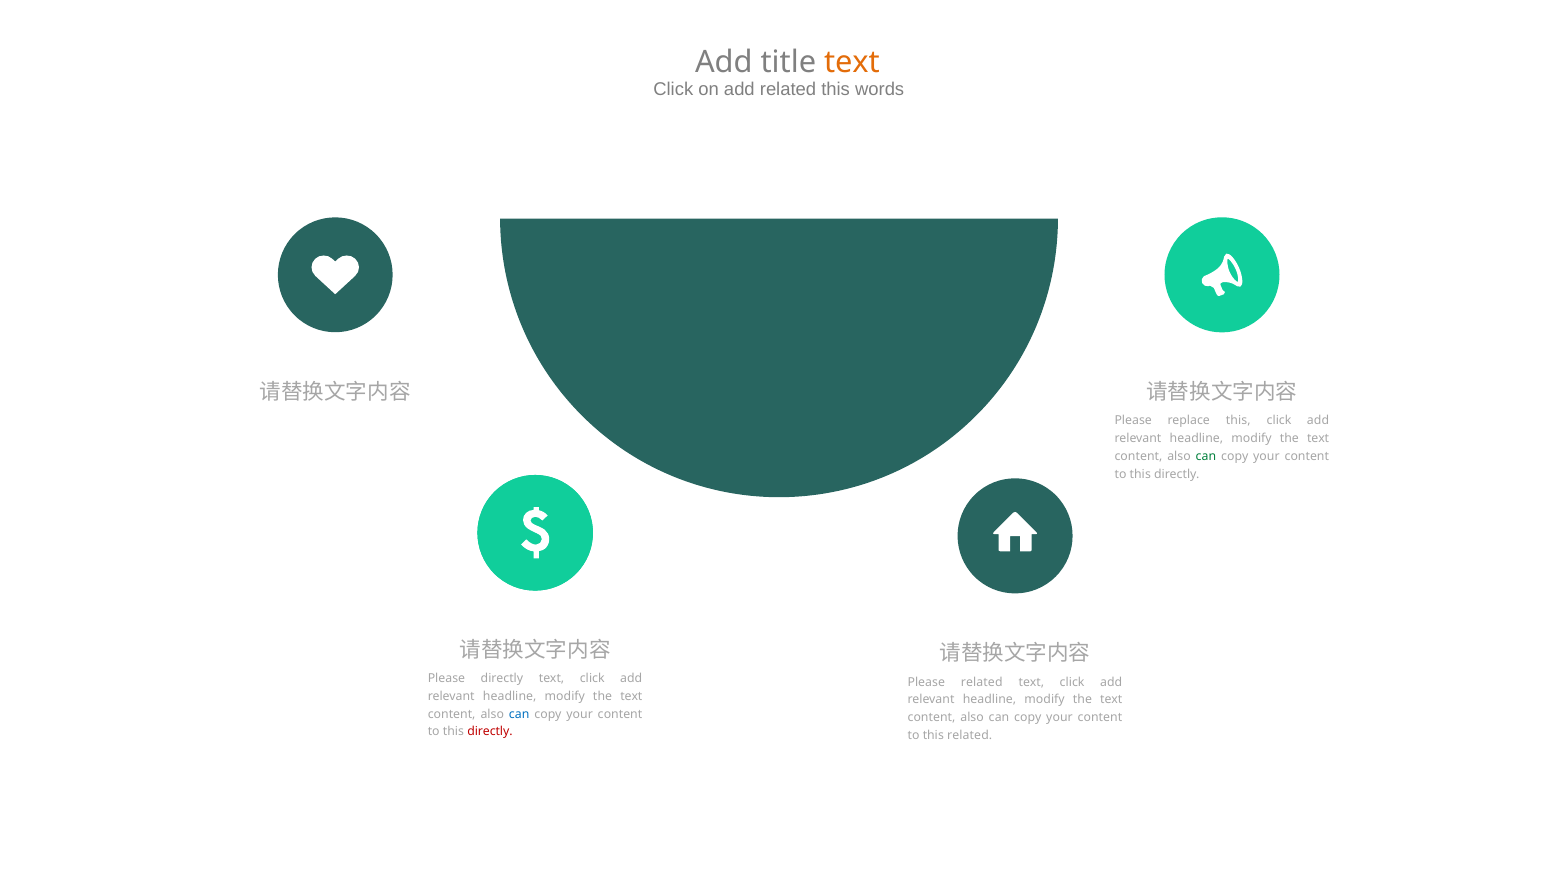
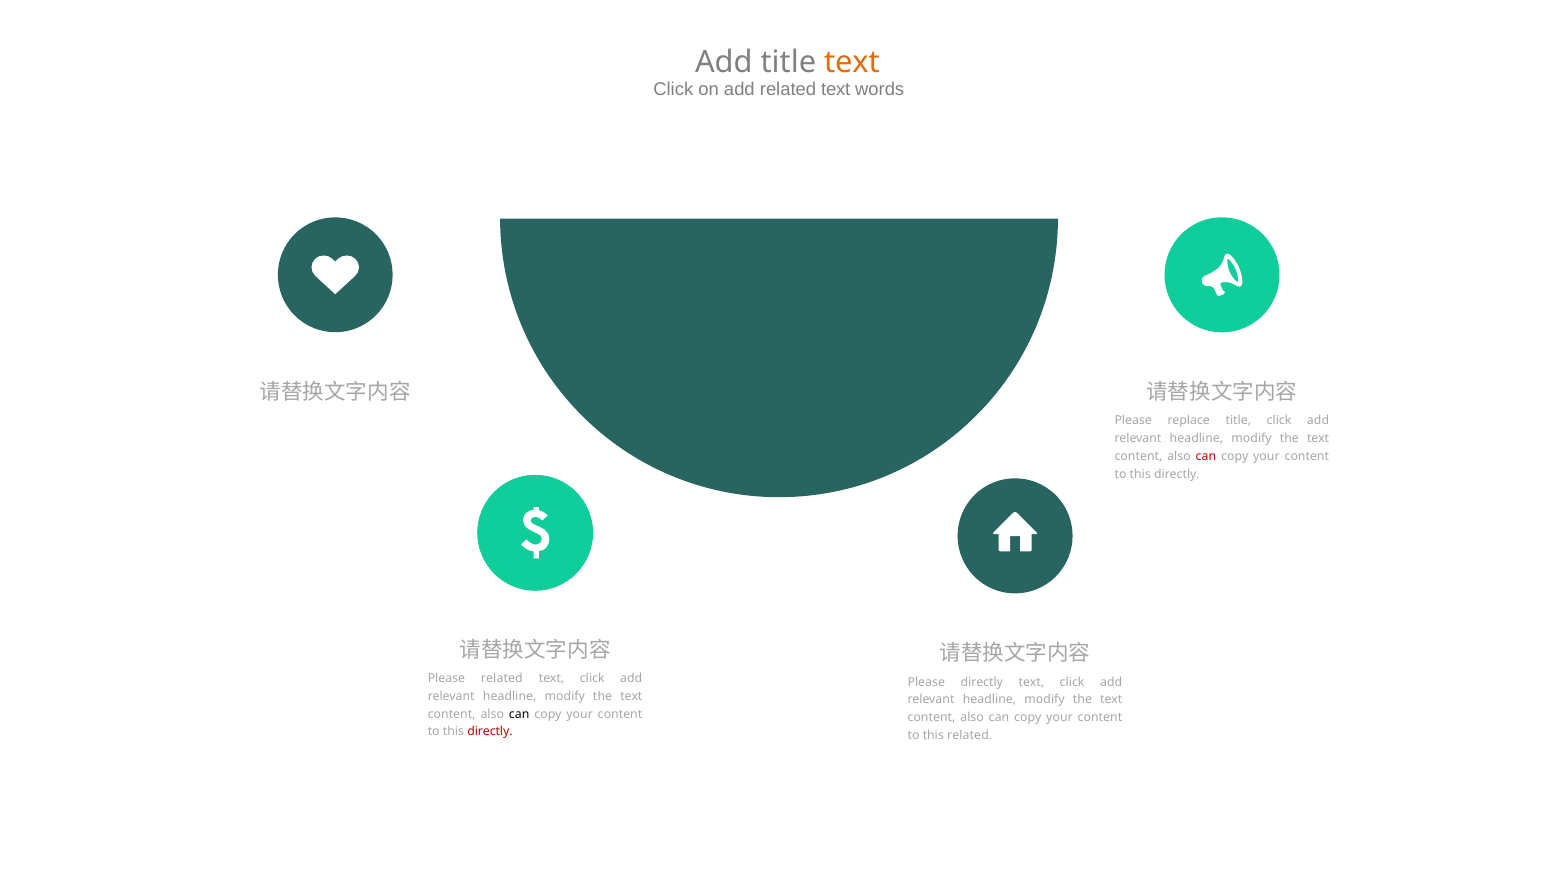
add related this: this -> text (836, 89)
replace this: this -> title (1238, 421)
can colour: green -> red (1206, 456)
Please directly: directly -> related (502, 678)
Please related: related -> directly (982, 681)
can colour: blue -> black (519, 714)
